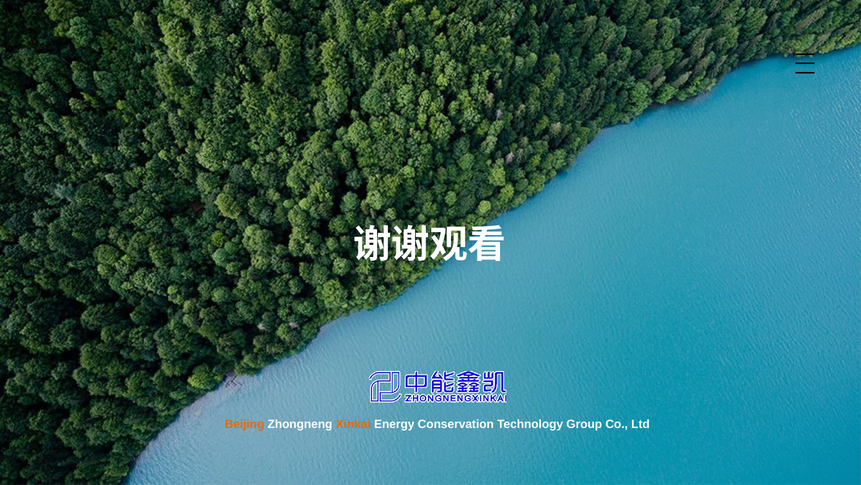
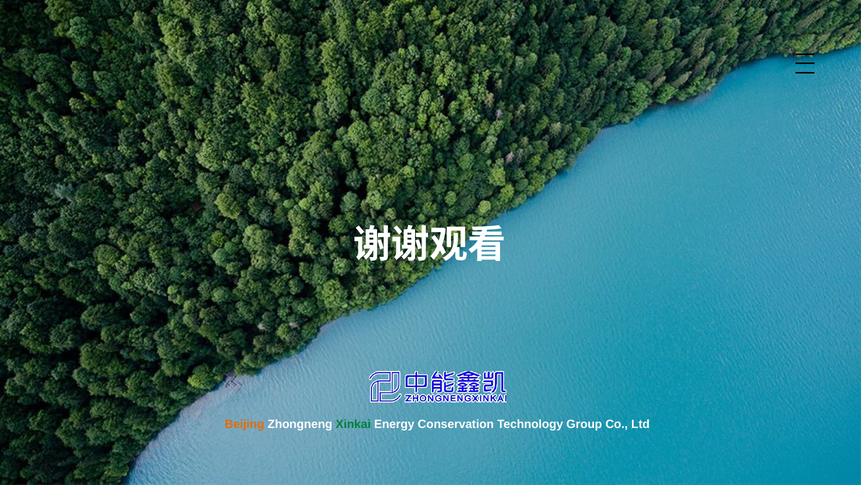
Xinkai colour: orange -> green (353, 424)
